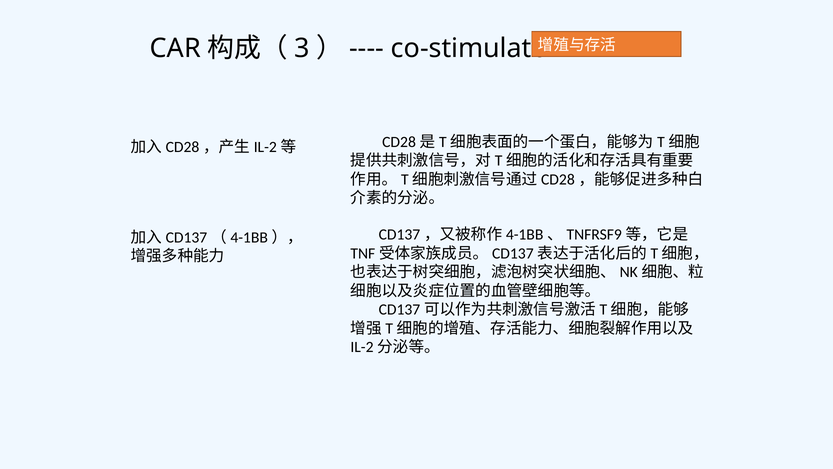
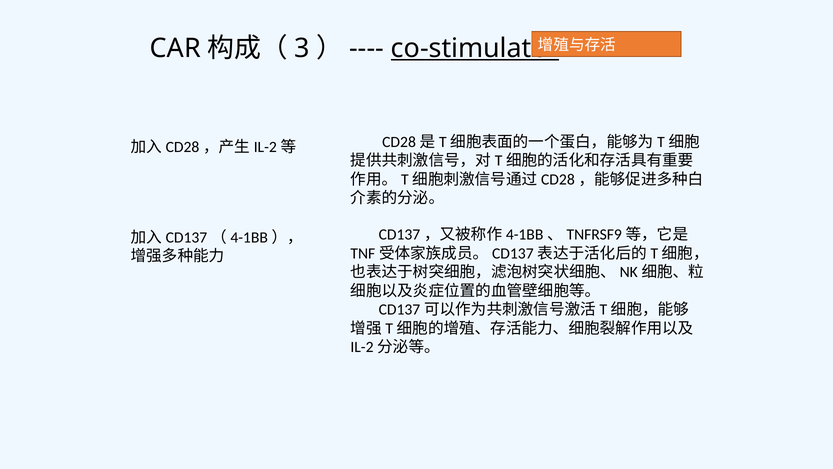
co-stimulator underline: none -> present (475, 48)
